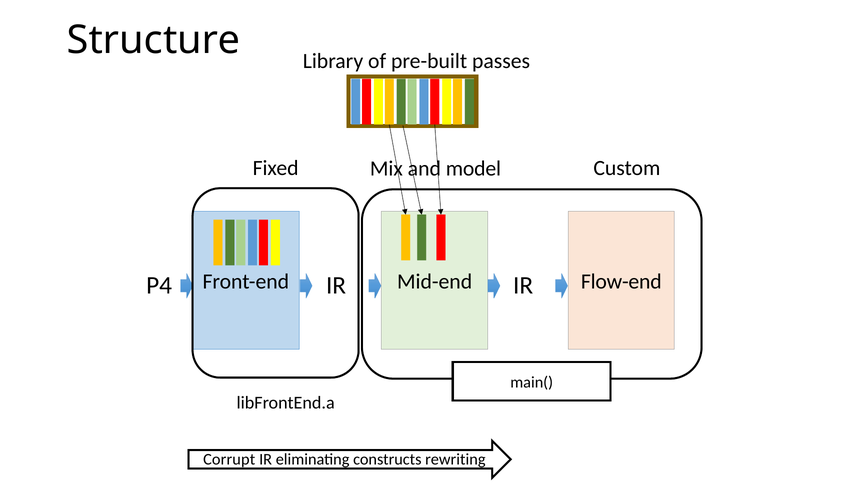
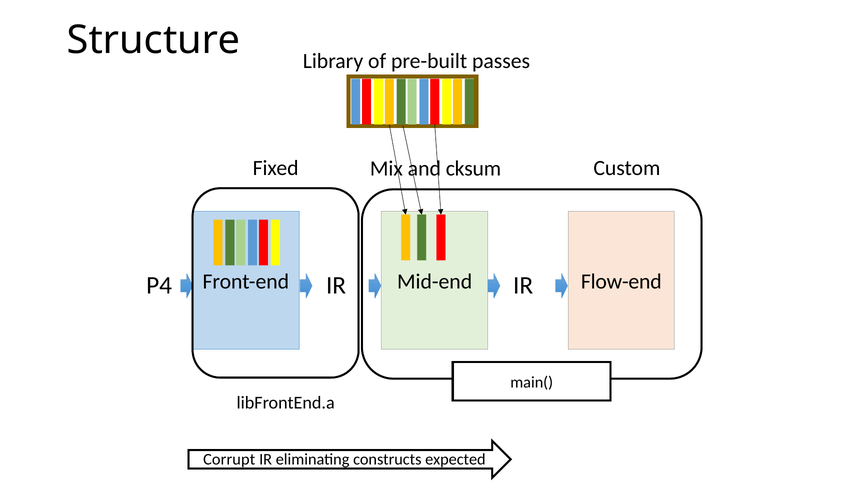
model: model -> cksum (473, 169)
rewriting: rewriting -> expected (455, 460)
